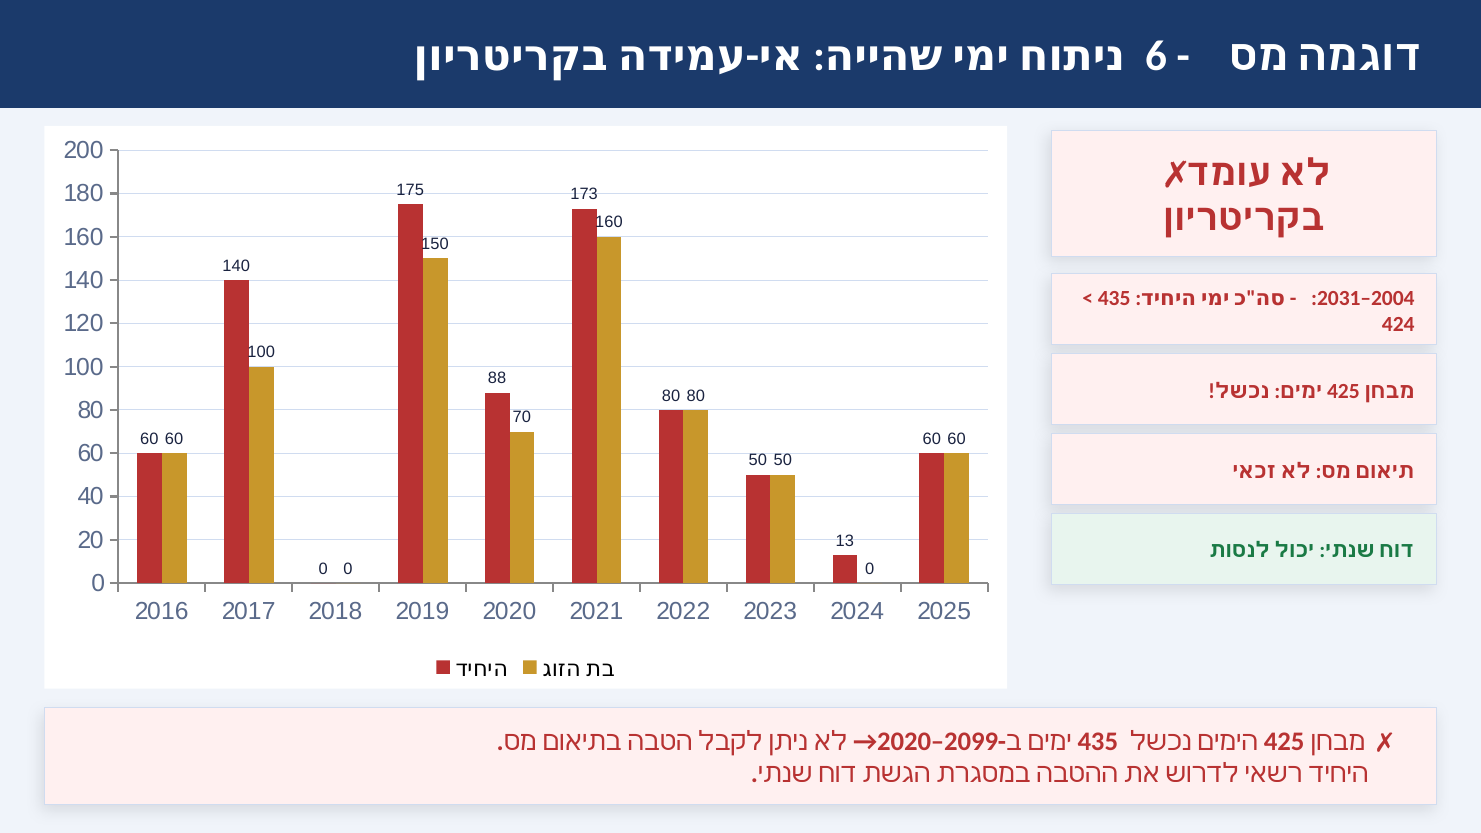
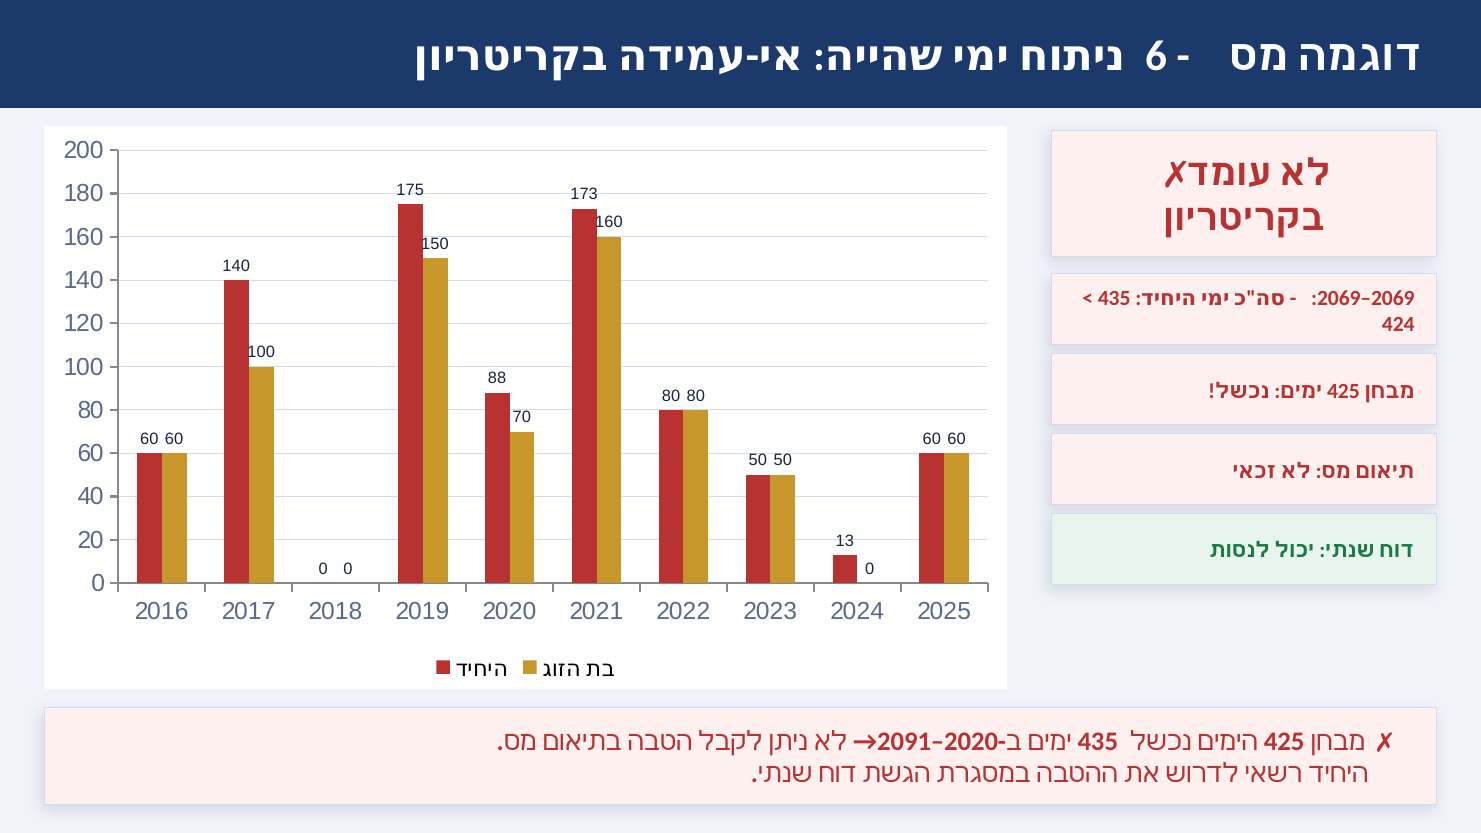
2031: 2031 -> 2069 (1339, 298)
2004: 2004 -> 2069 (1393, 298)
2020: 2020 -> 2091 (904, 742)
2099: 2099 -> 2020 (971, 742)
